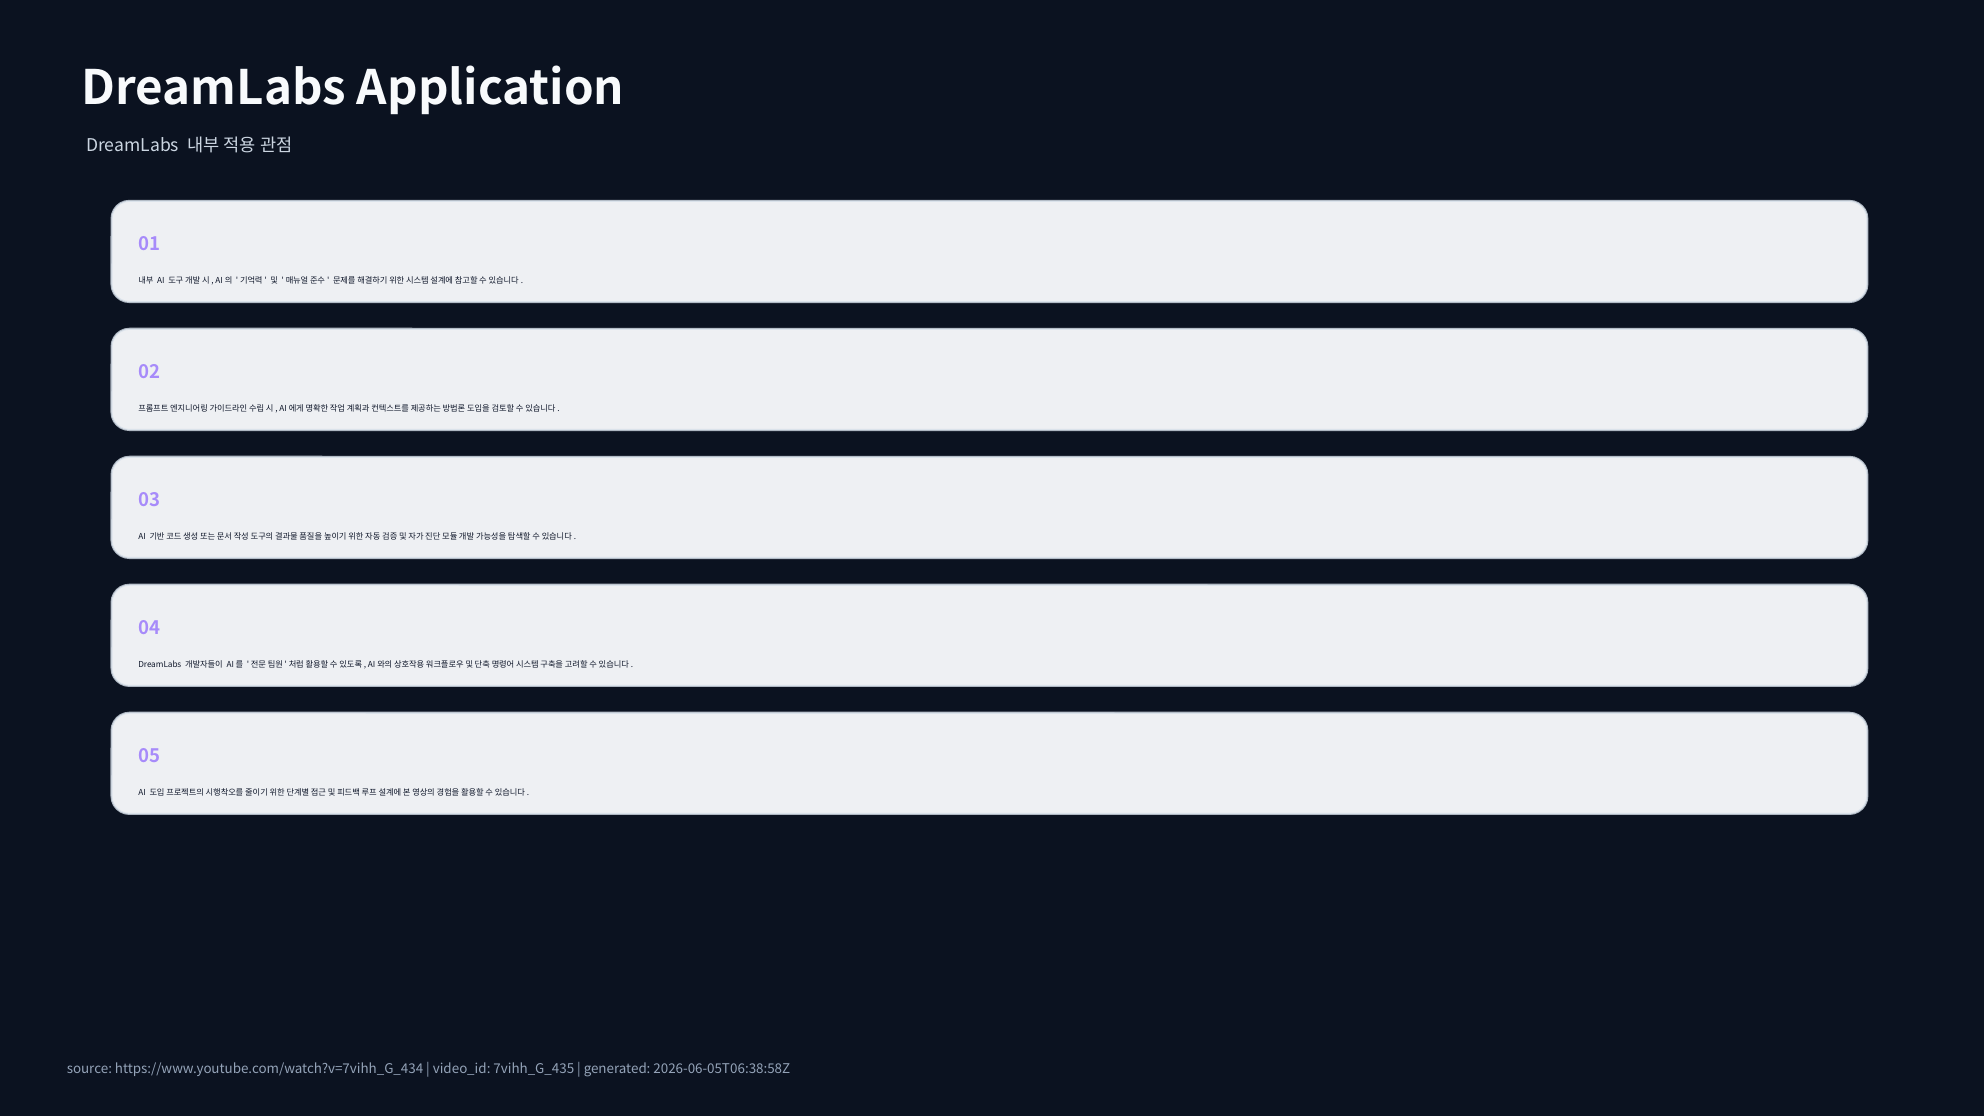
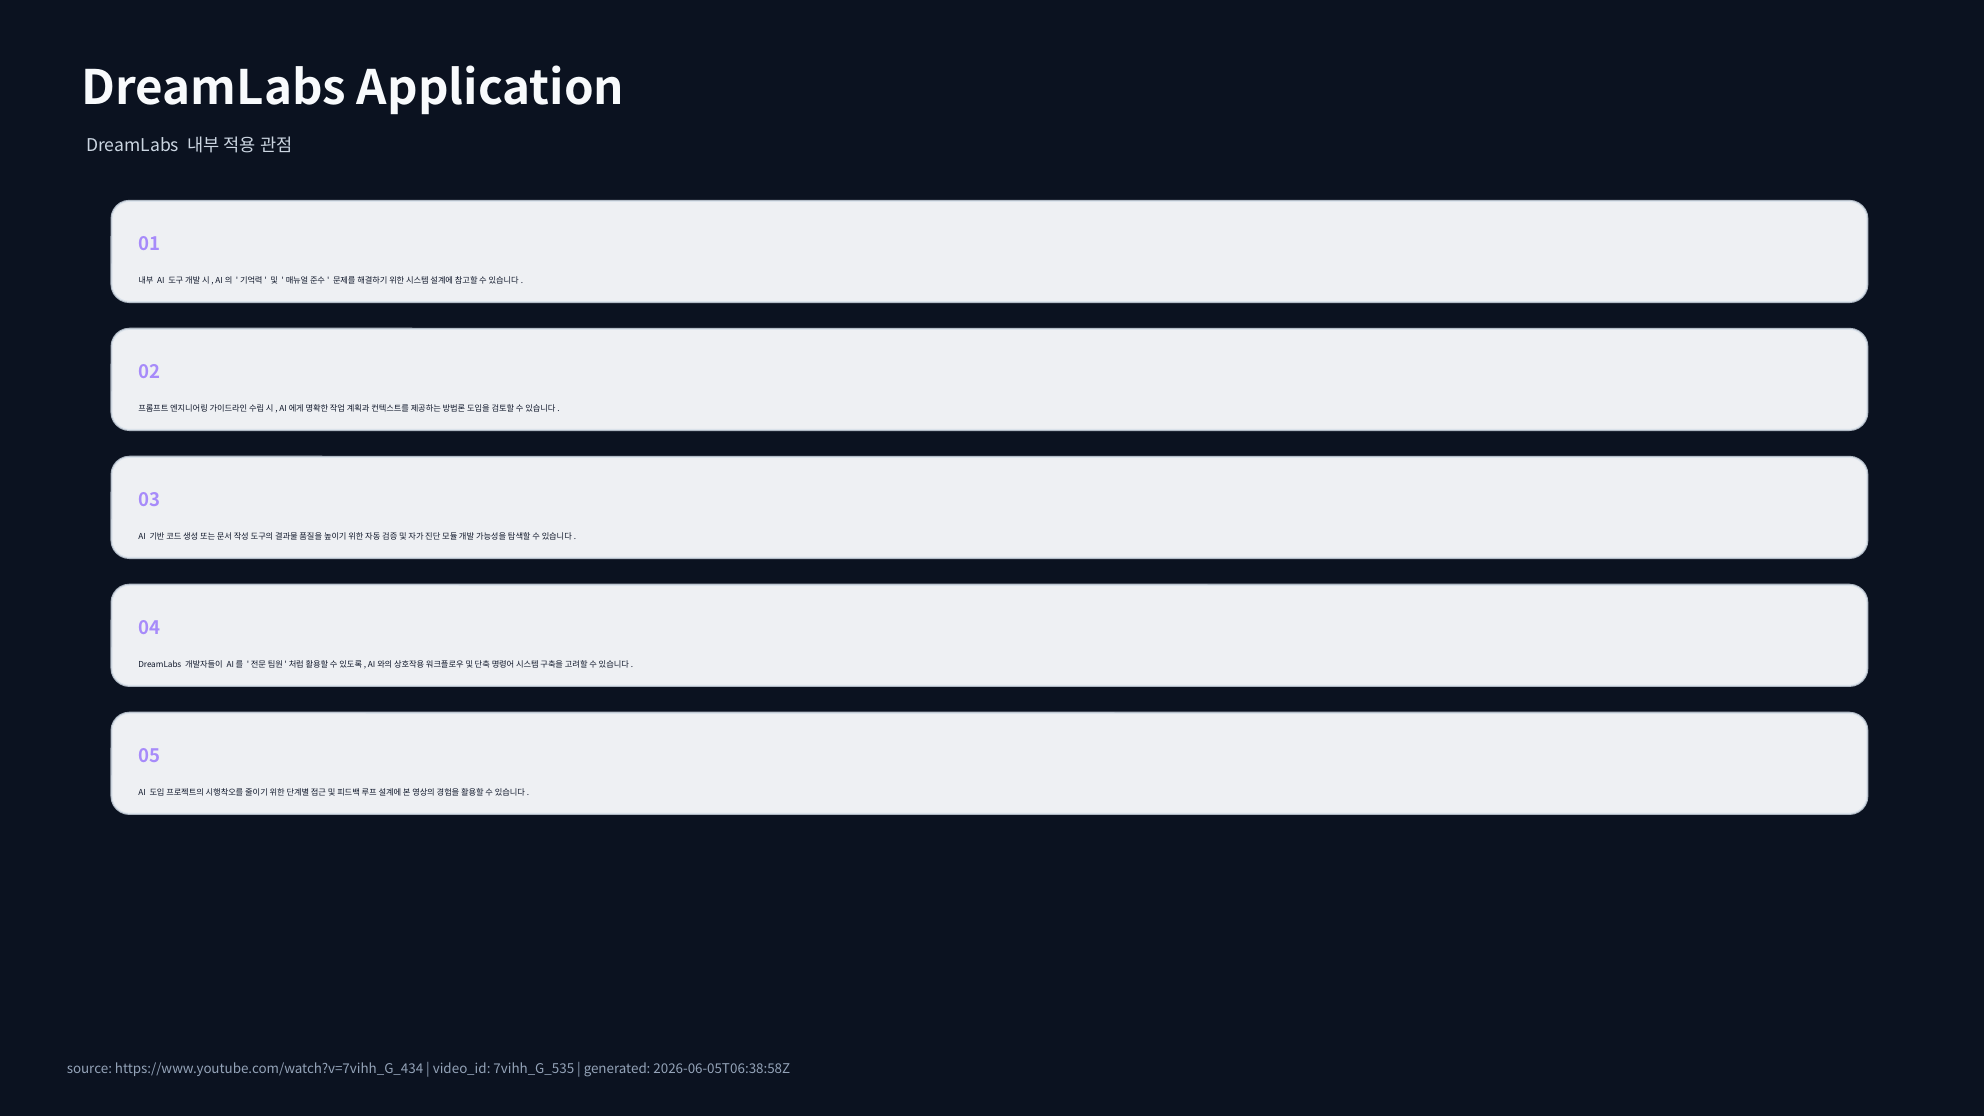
7vihh_G_435: 7vihh_G_435 -> 7vihh_G_535 (534, 1069)
